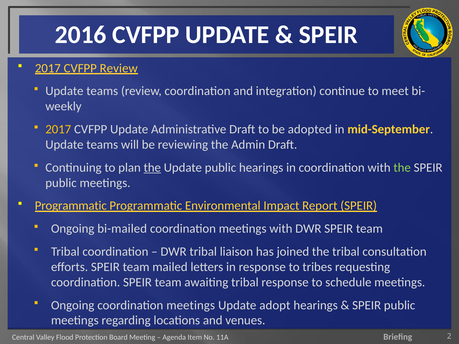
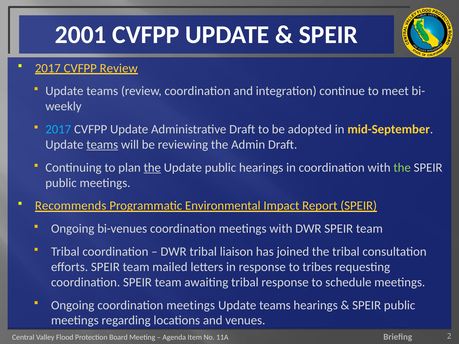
2016: 2016 -> 2001 (81, 35)
2017 colour: yellow -> light blue (58, 129)
teams underline: none -> present (102, 145)
Programmatic: Programmatic -> Recommends (71, 206)
bi-mailed: bi-mailed -> bi-venues (122, 229)
adopt: adopt -> teams (275, 305)
